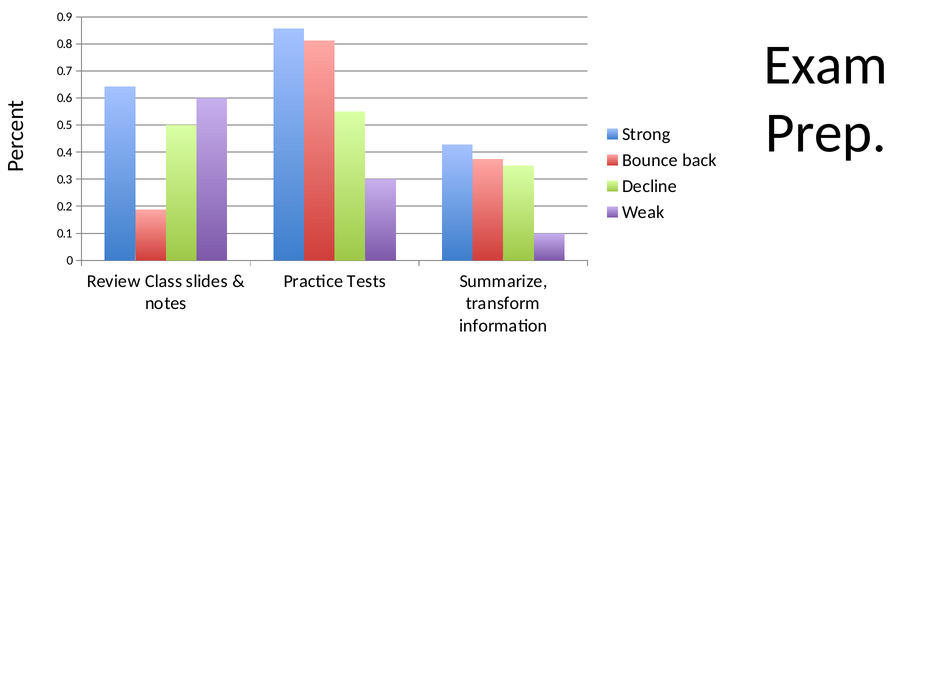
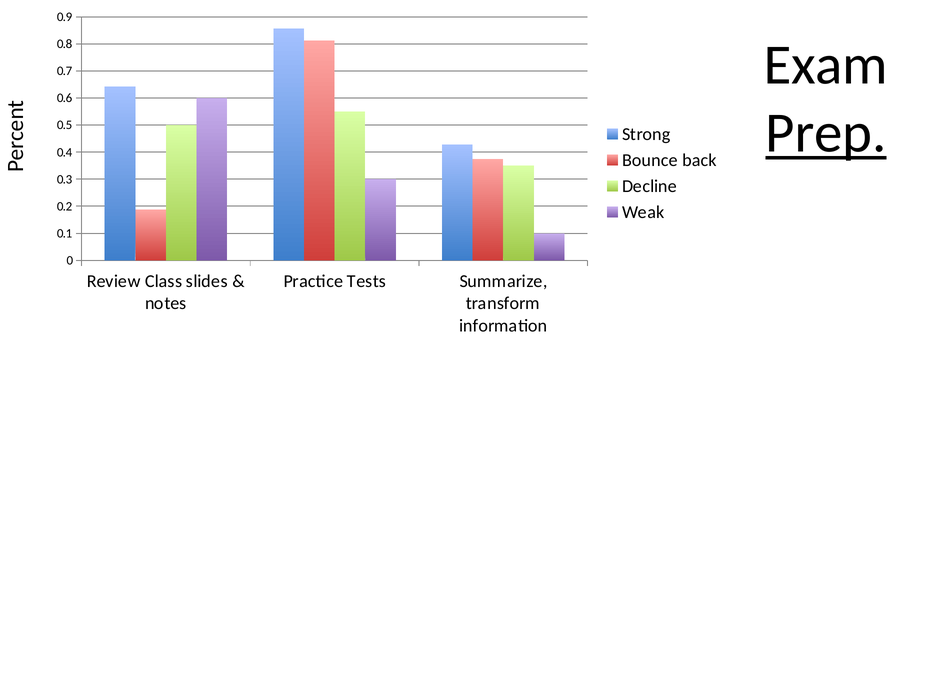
Prep underline: none -> present (826, 133)
